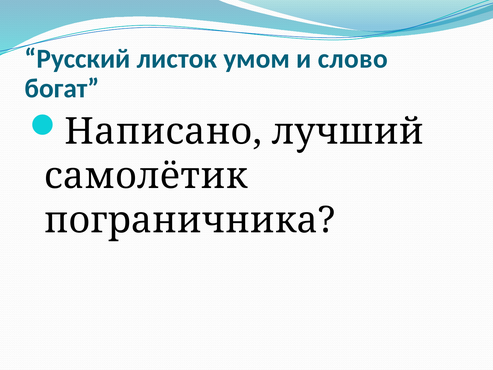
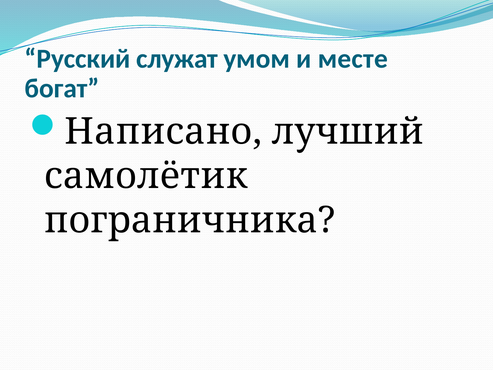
листок: листок -> служат (177, 59)
слово: слово -> месте (353, 59)
